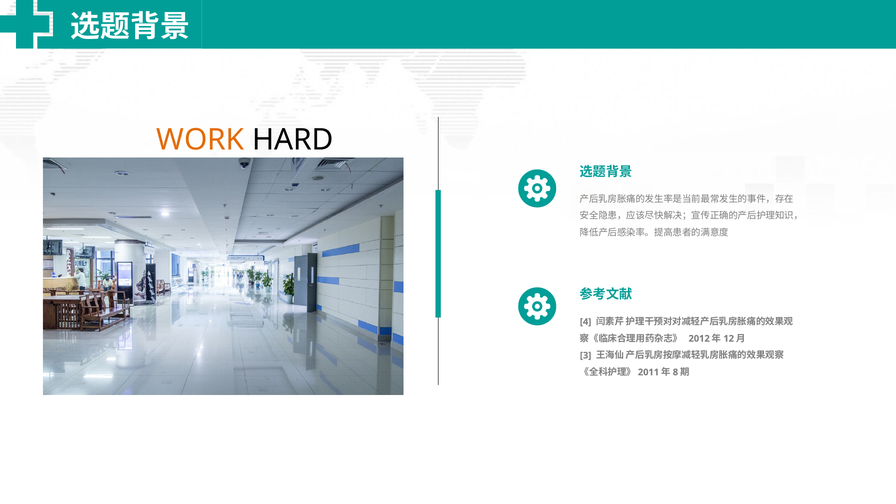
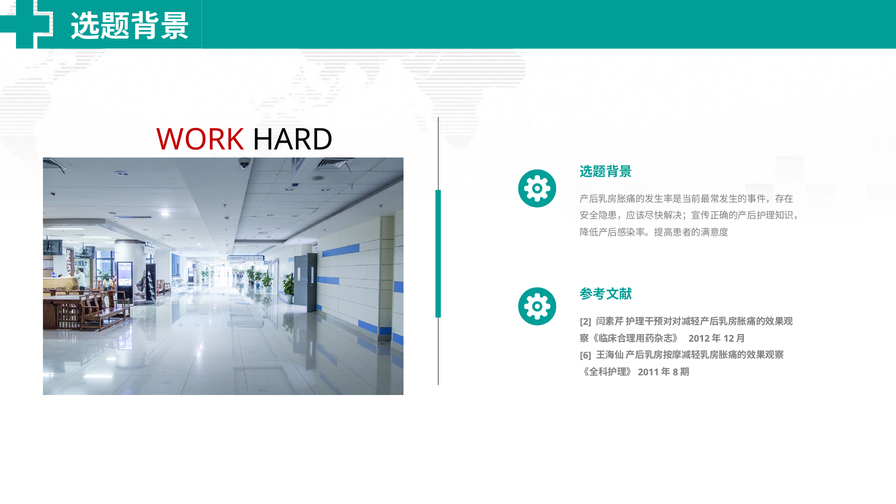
WORK colour: orange -> red (200, 140)
4: 4 -> 2 (586, 322)
3: 3 -> 6 (586, 355)
